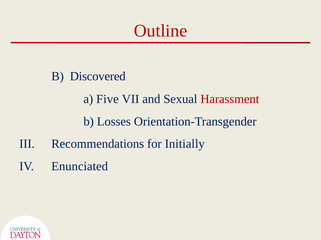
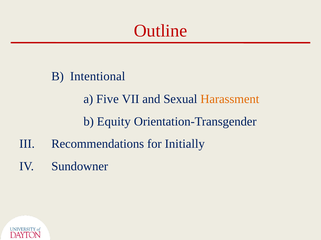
Discovered: Discovered -> Intentional (98, 76)
Harassment colour: red -> orange (230, 99)
Losses: Losses -> Equity (114, 122)
Enunciated: Enunciated -> Sundowner (80, 167)
